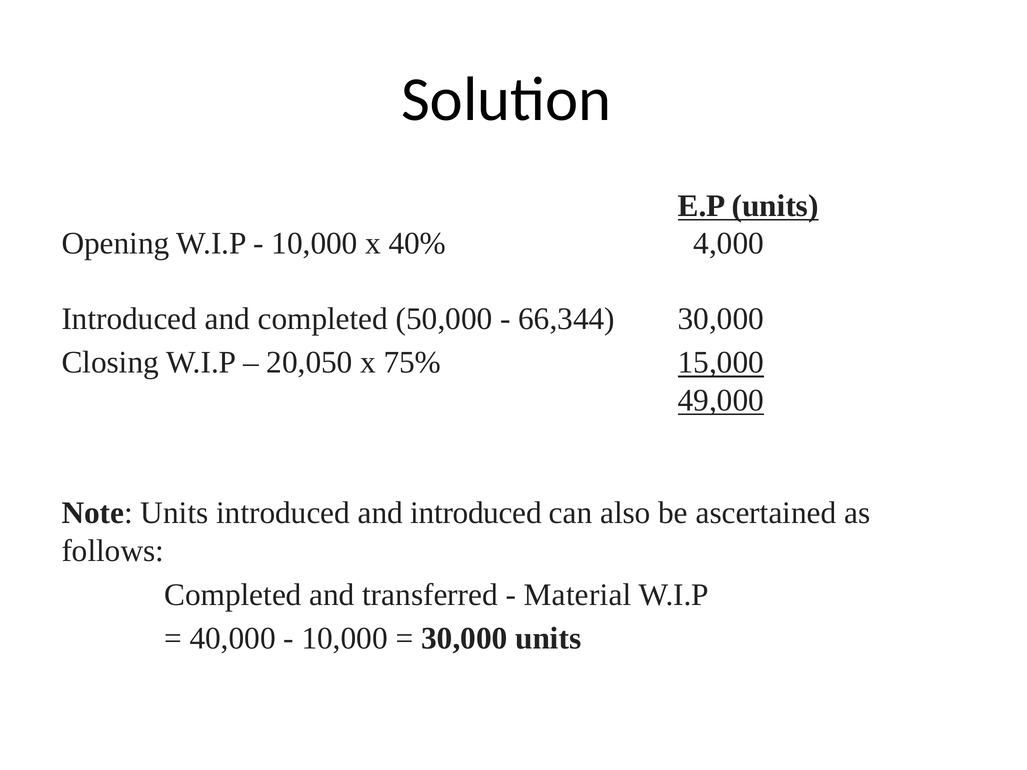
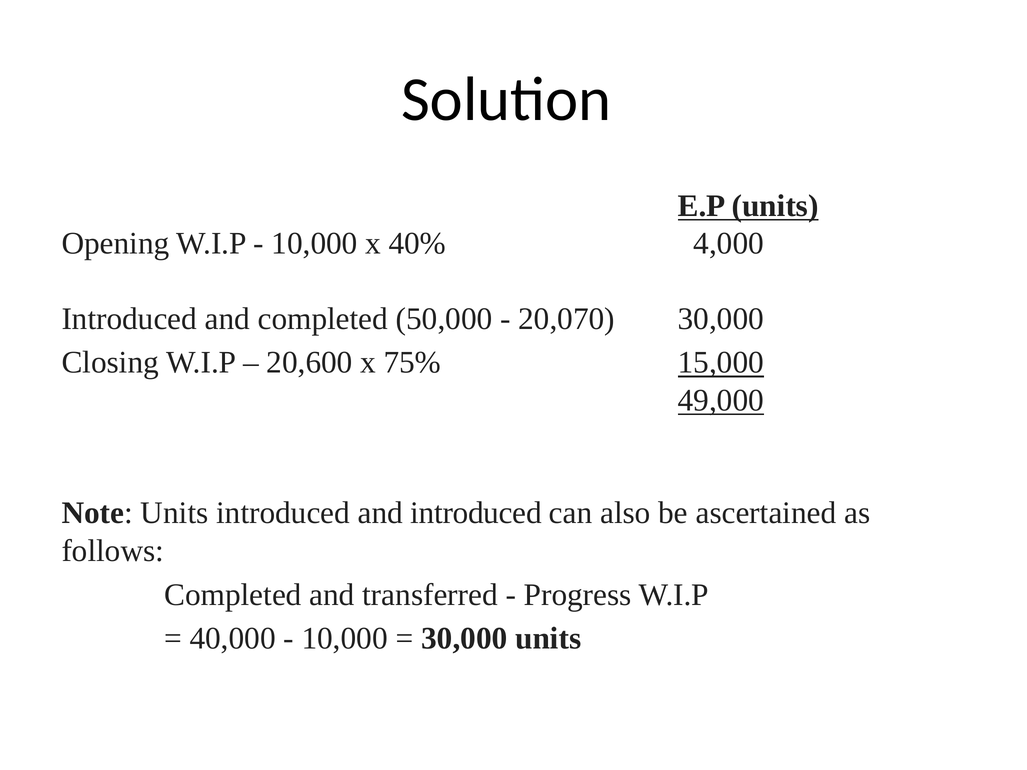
66,344: 66,344 -> 20,070 (567, 319)
20,050: 20,050 -> 20,600 (309, 363)
Material: Material -> Progress (578, 595)
